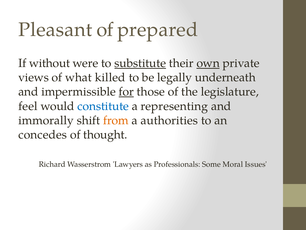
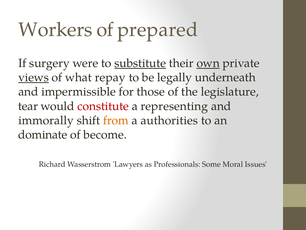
Pleasant: Pleasant -> Workers (55, 30)
without: without -> surgery (49, 63)
views underline: none -> present (34, 77)
killed: killed -> repay (110, 77)
for underline: present -> none (126, 92)
feel: feel -> tear (28, 106)
constitute colour: blue -> red (103, 106)
concedes: concedes -> dominate (43, 134)
thought: thought -> become (105, 134)
